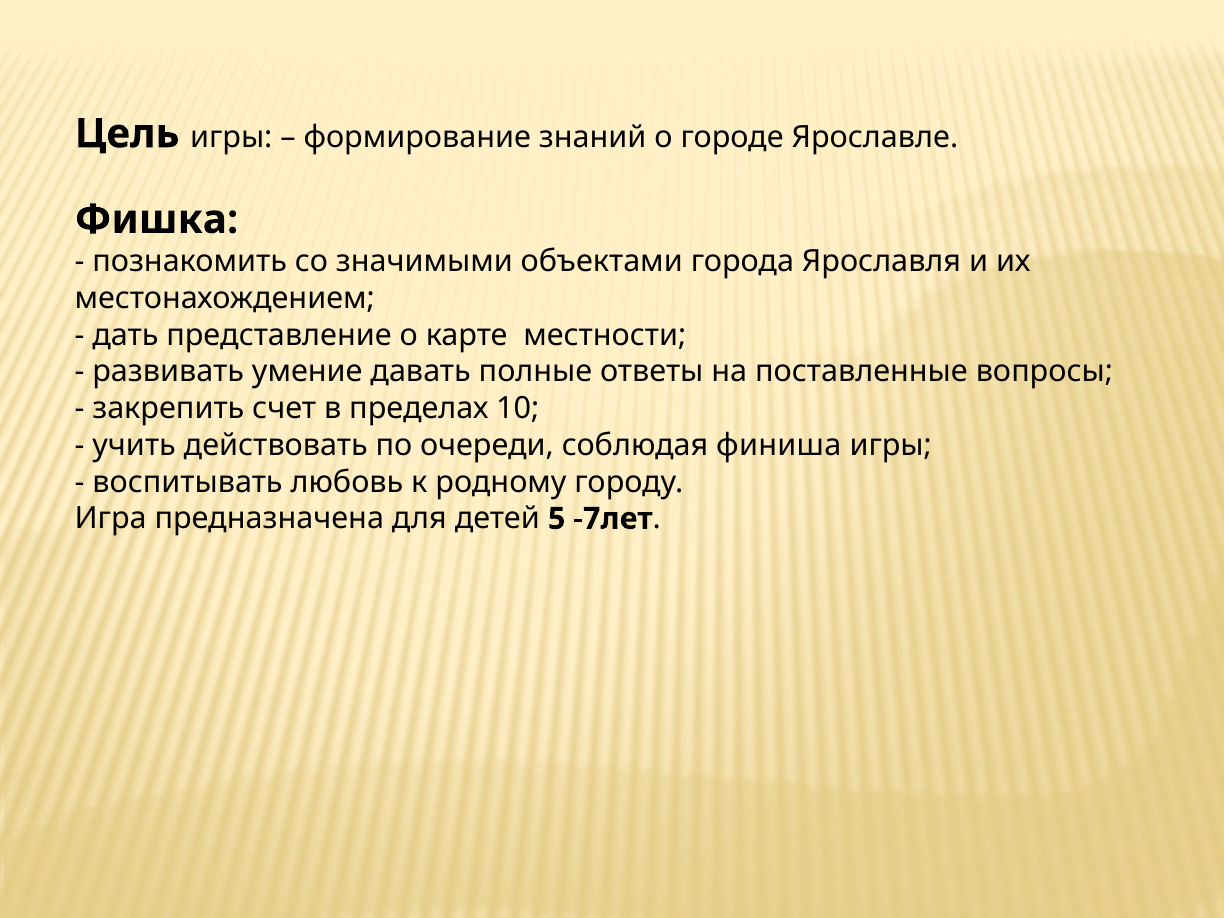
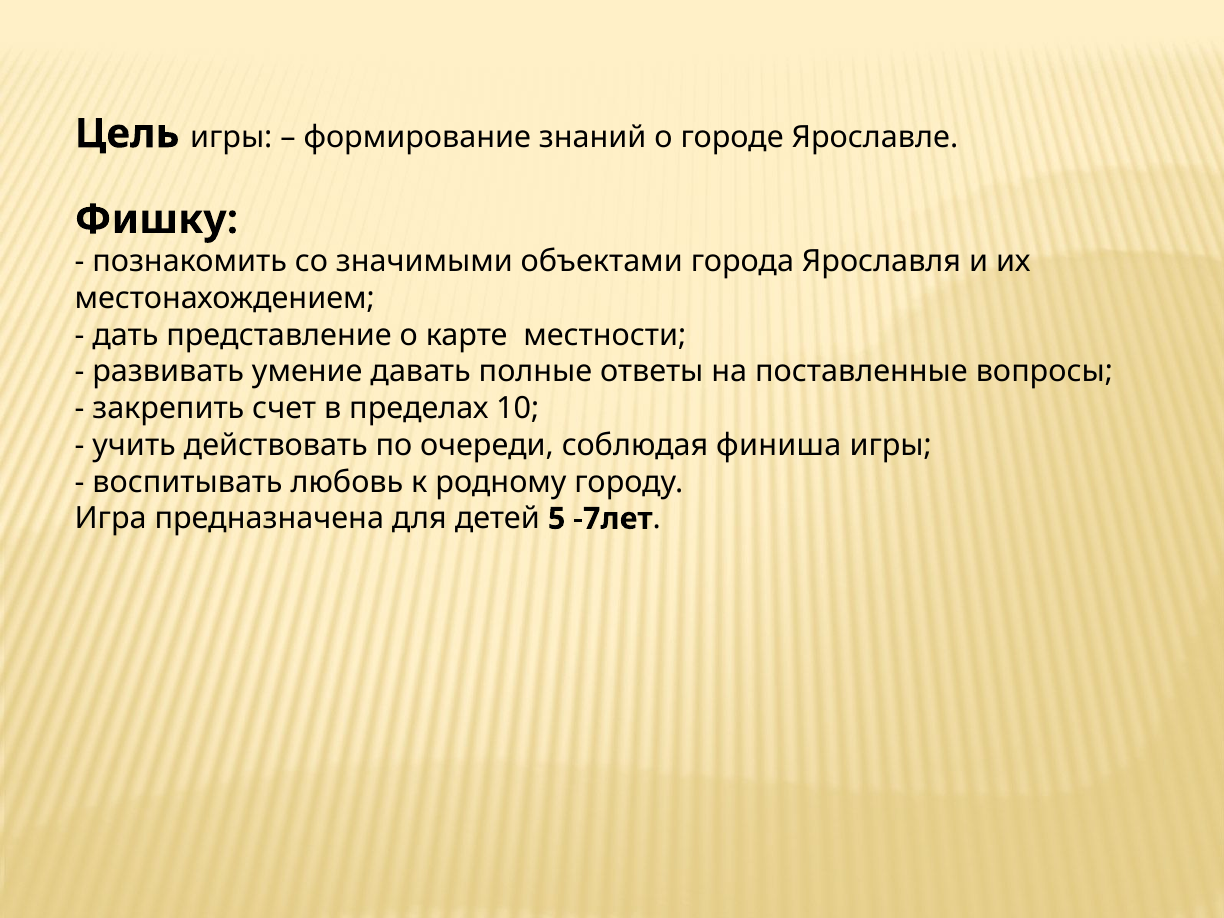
Фишка: Фишка -> Фишку (156, 220)
